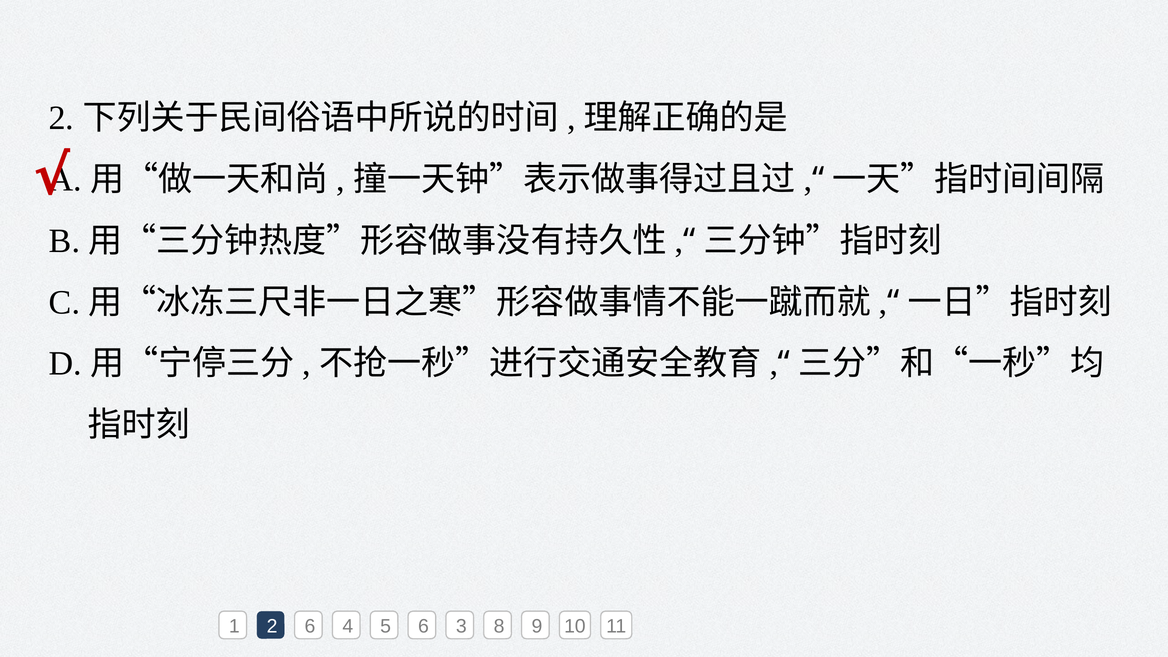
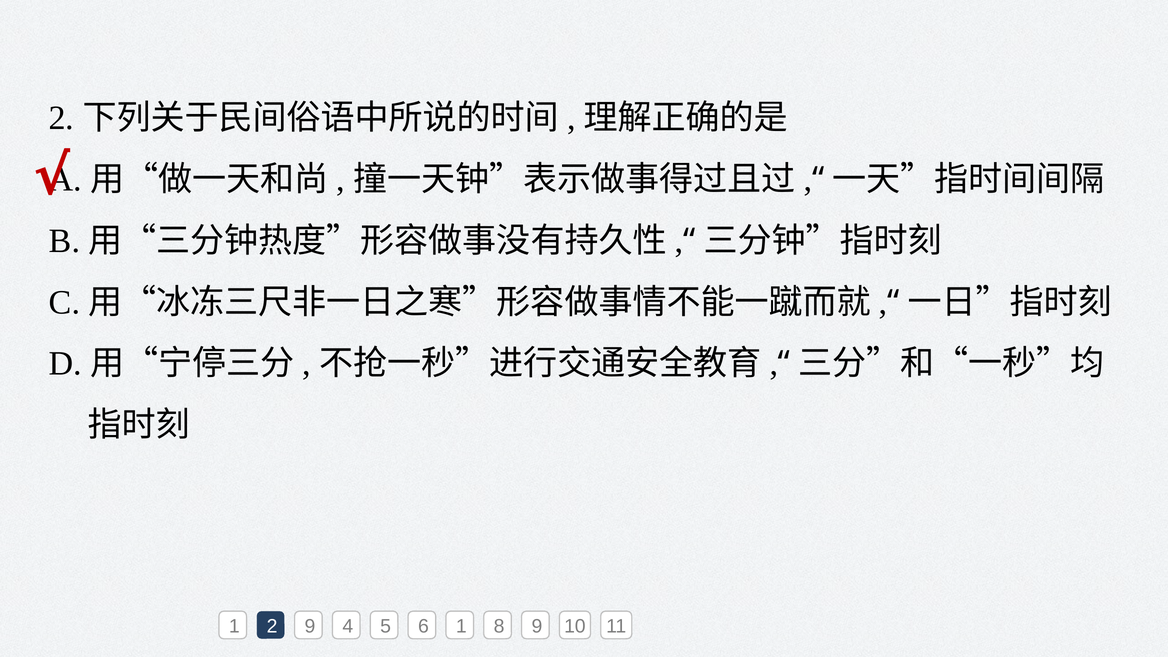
2 6: 6 -> 9 (310, 627)
6 3: 3 -> 1 (461, 627)
